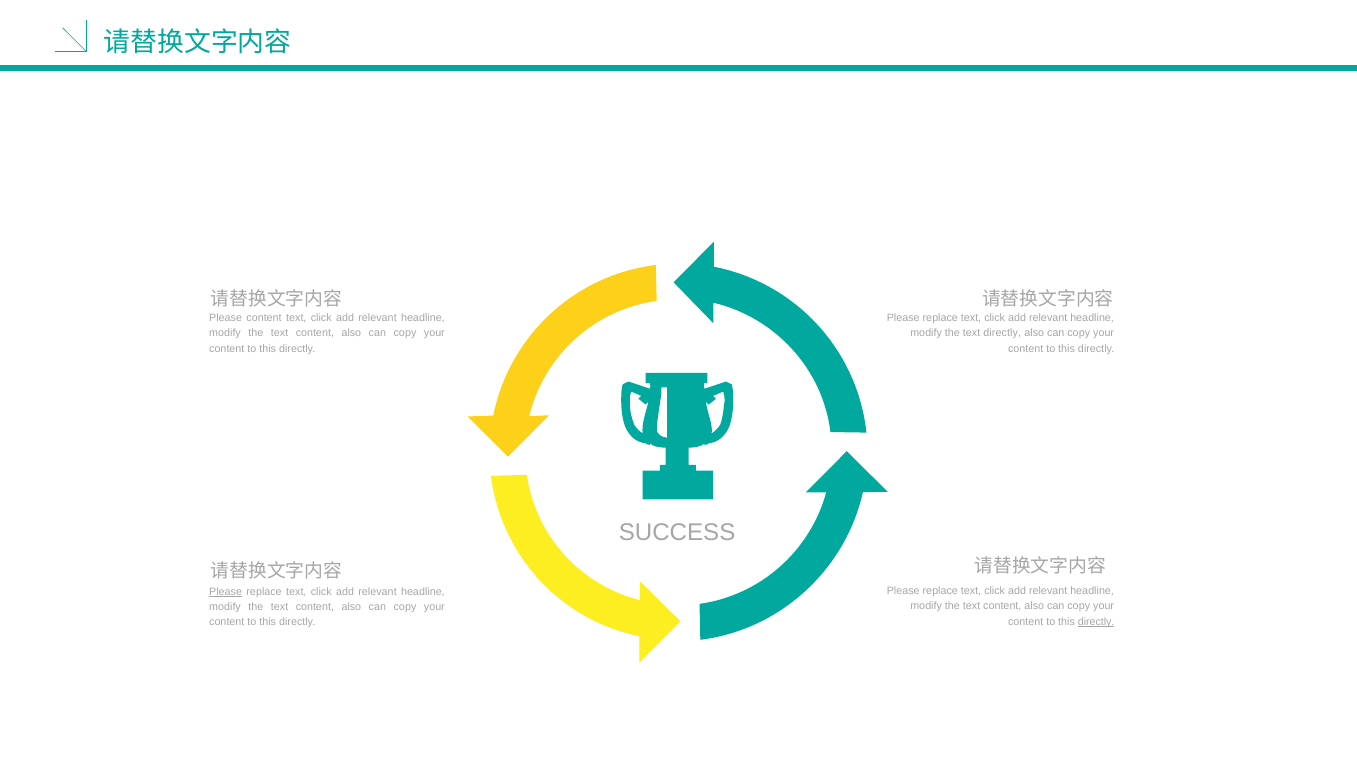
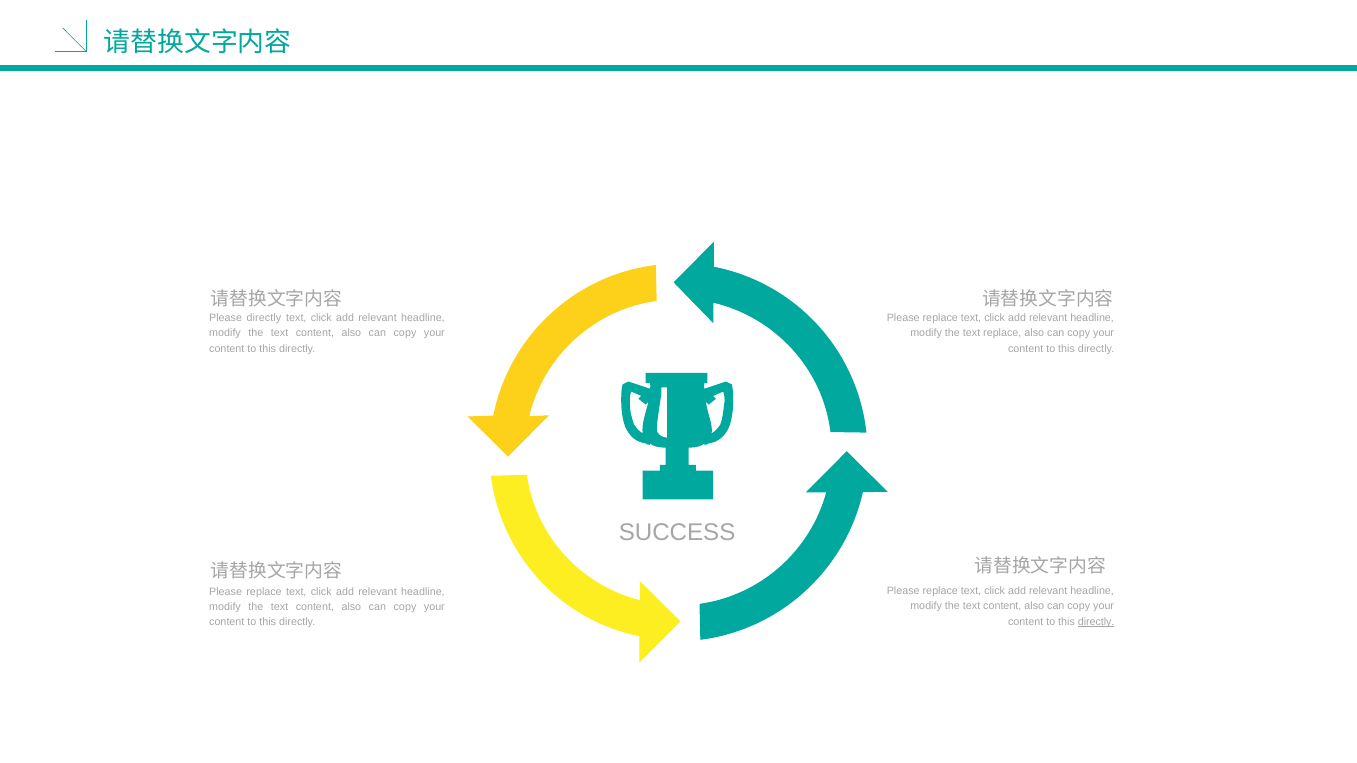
Please content: content -> directly (264, 318)
text directly: directly -> replace (1002, 333)
Please underline: present -> none (226, 592)
